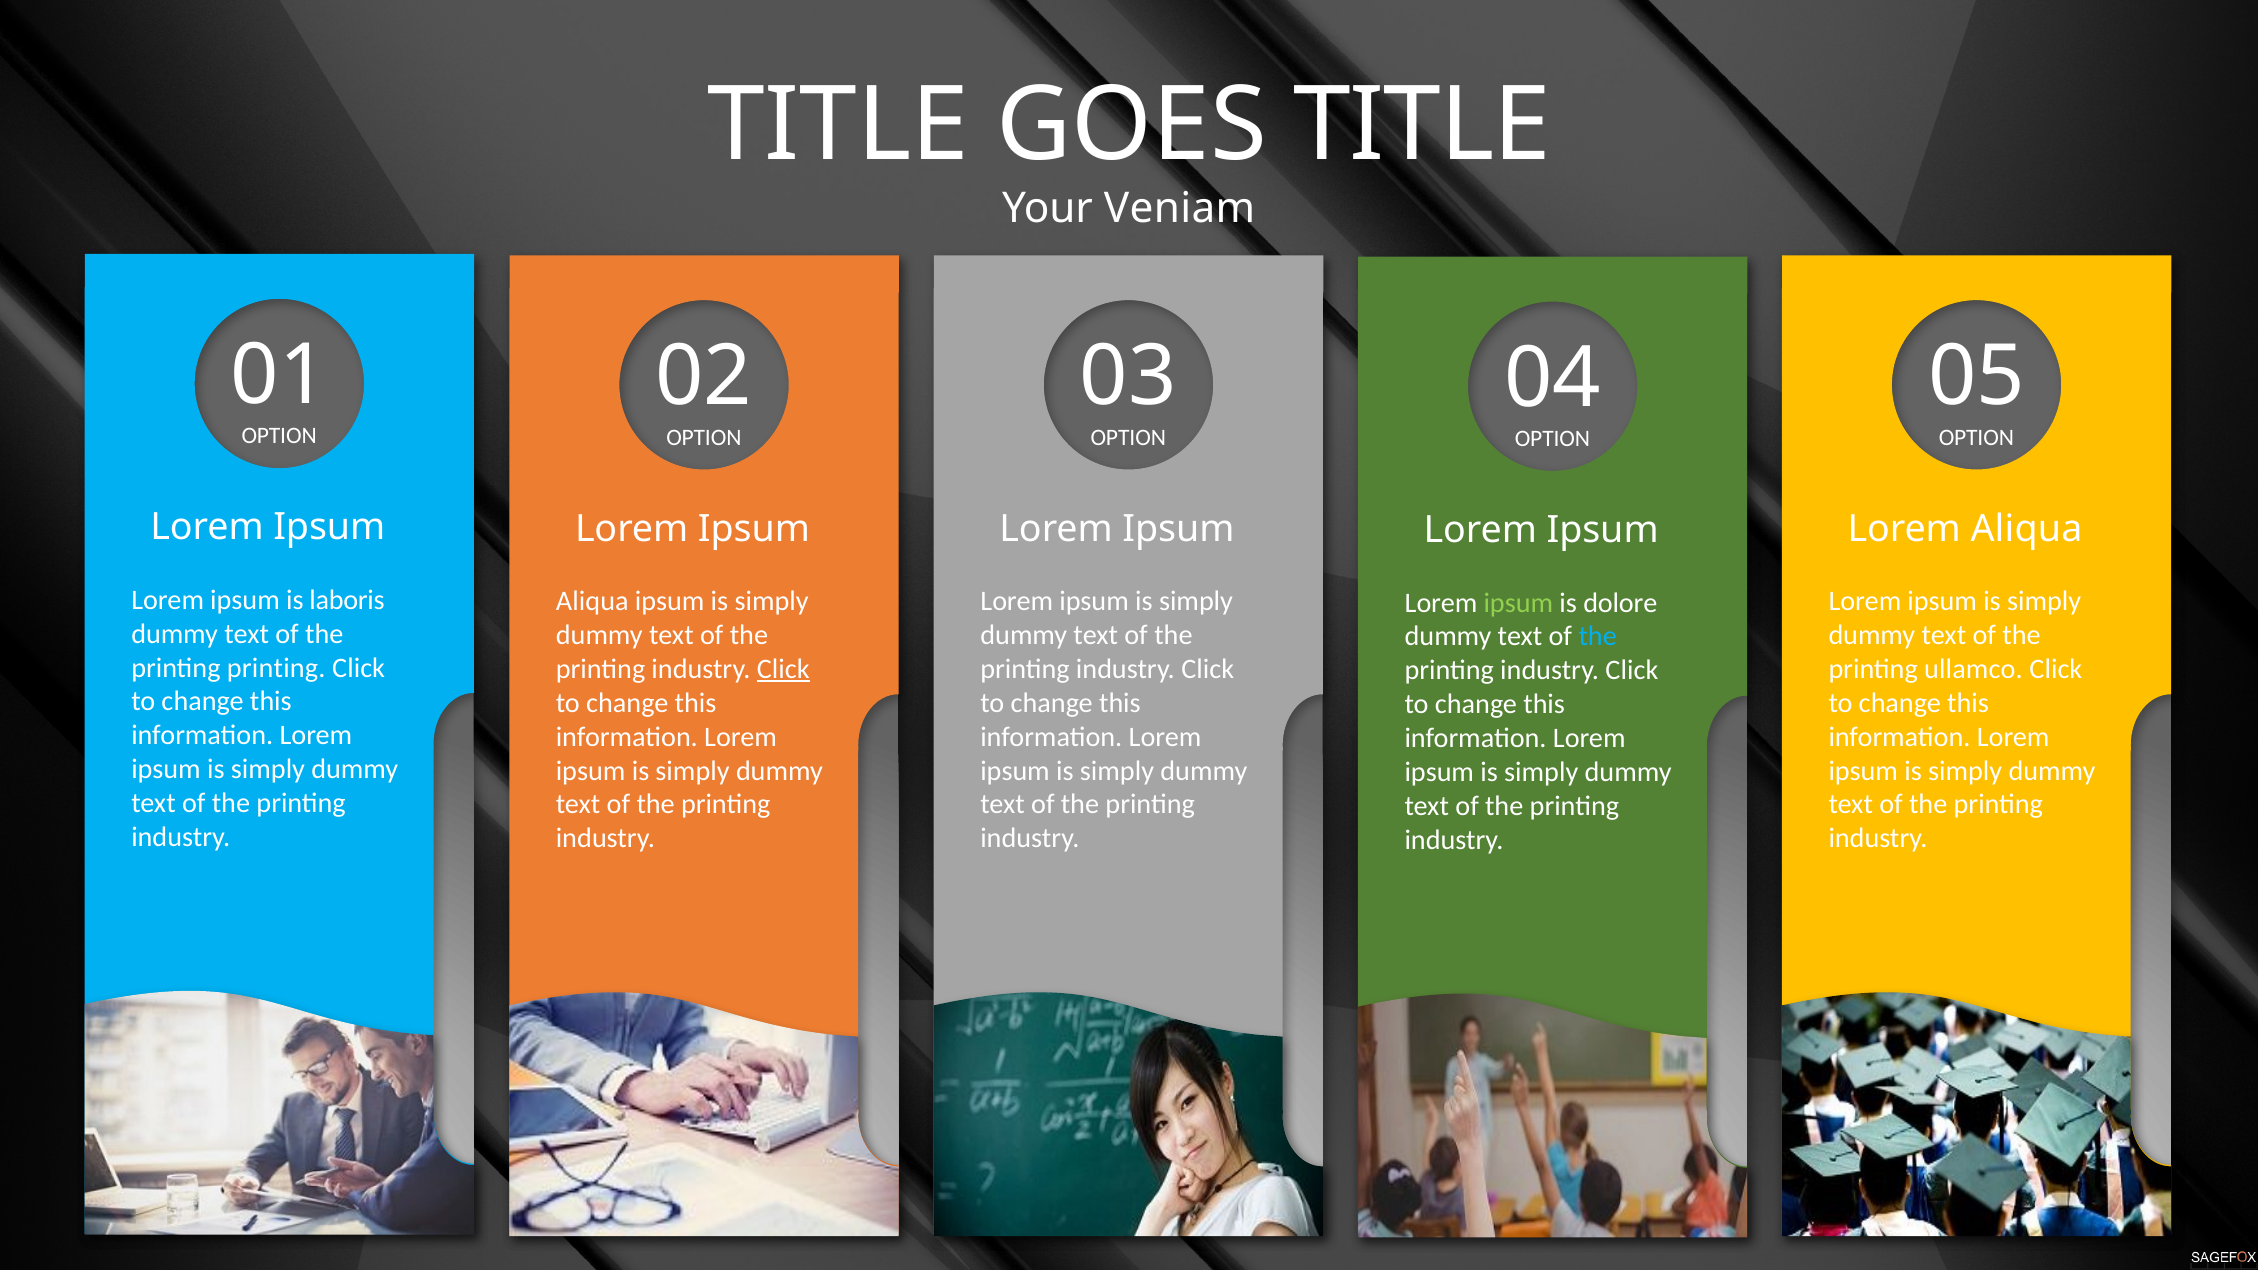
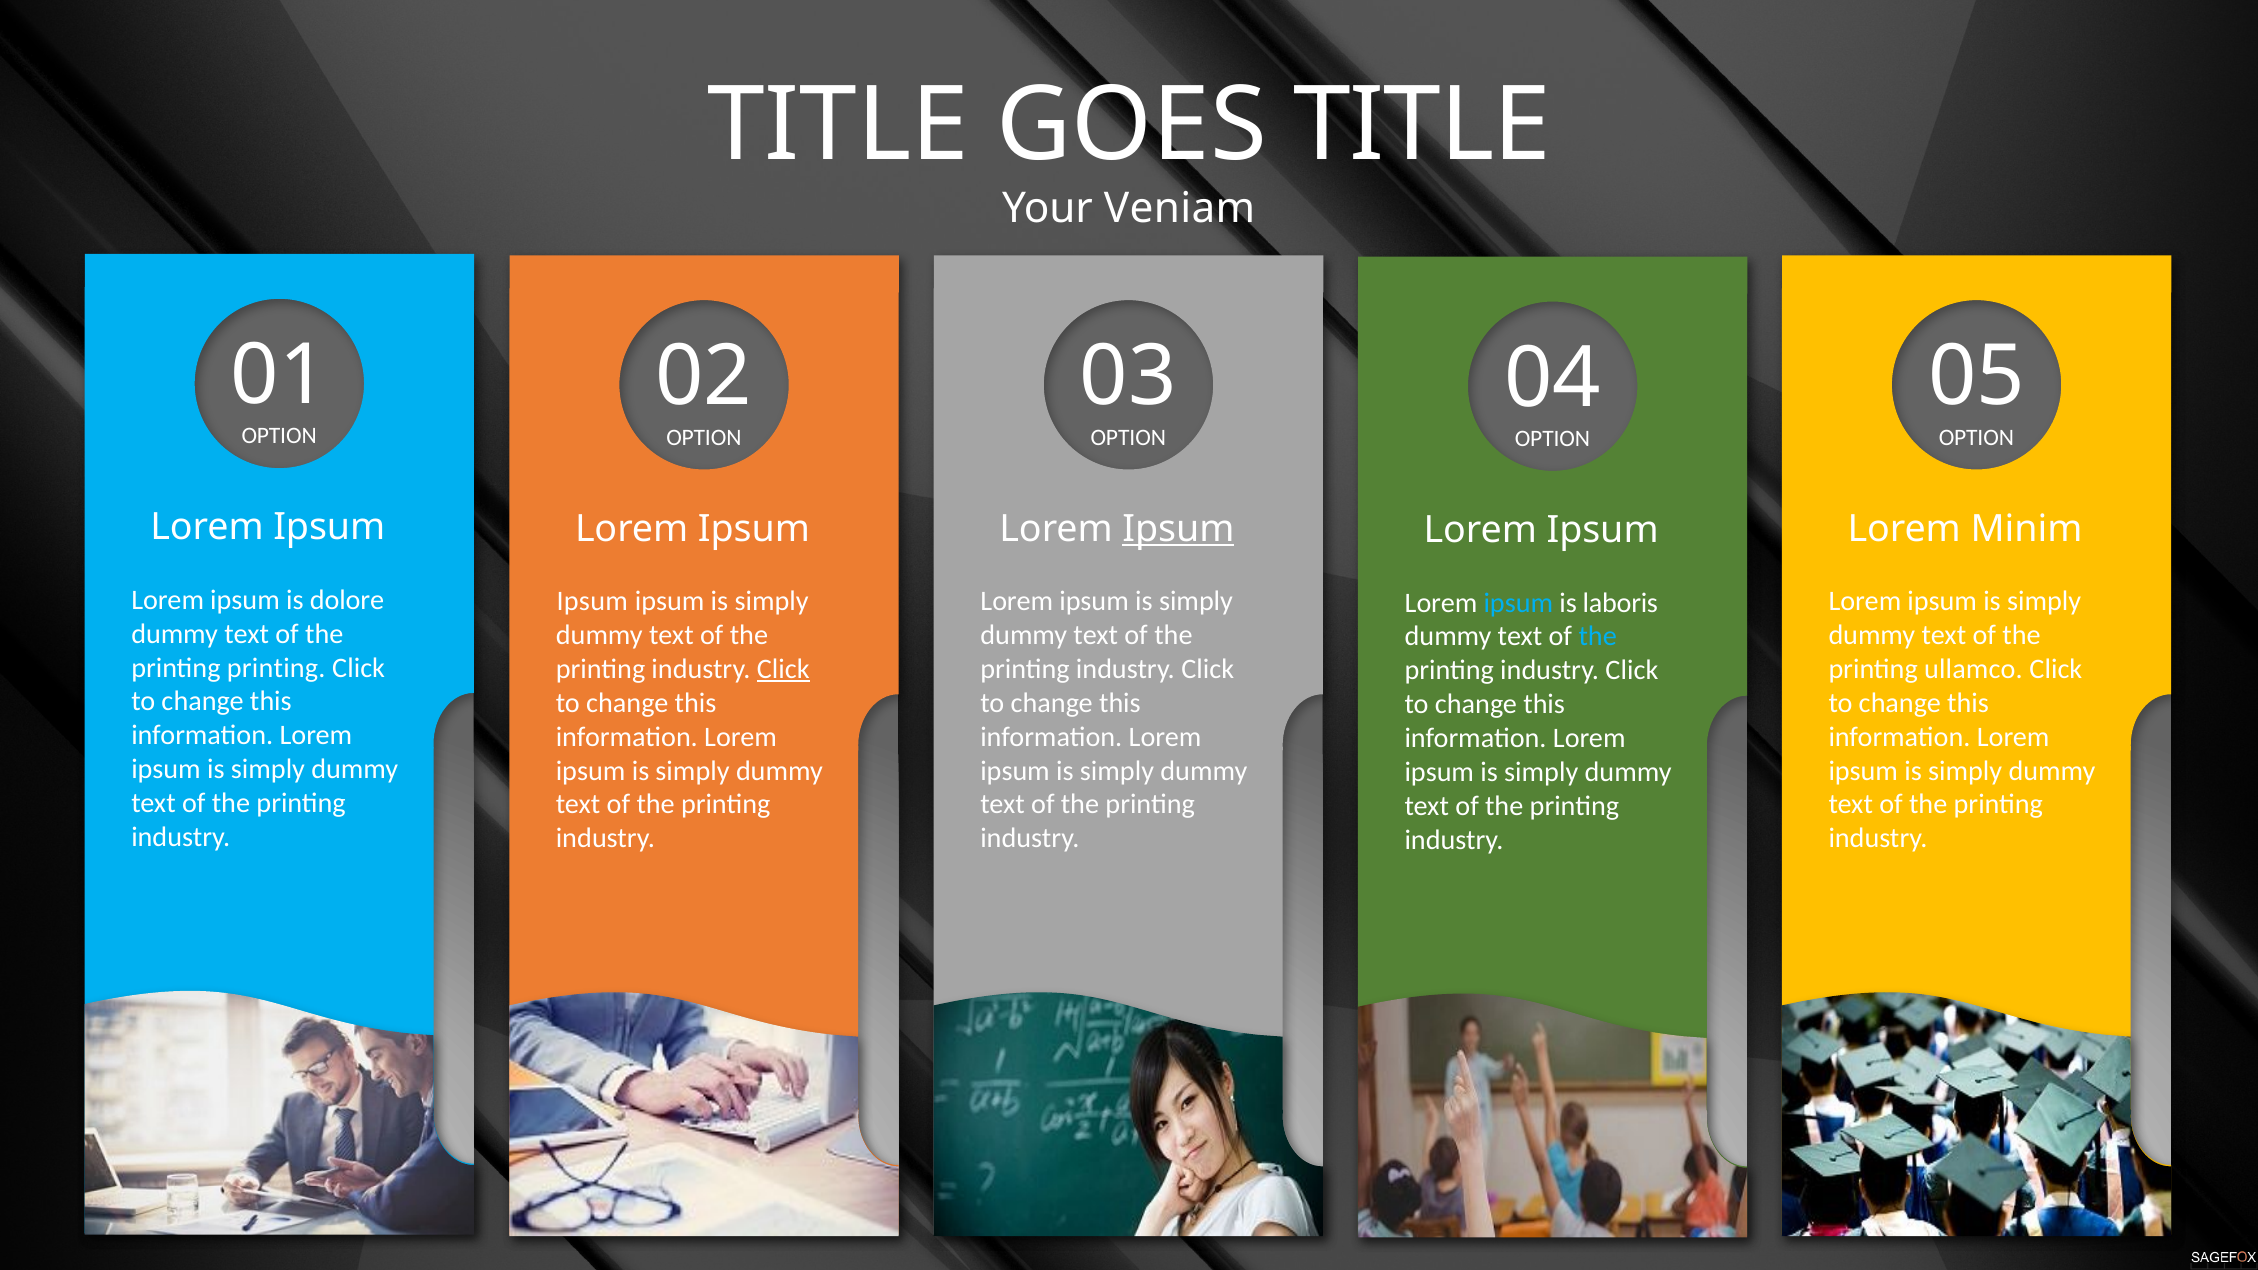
Ipsum underline: none -> present (1178, 529)
Lorem Aliqua: Aliqua -> Minim (2027, 529)
laboris: laboris -> dolore (347, 600)
Aliqua: Aliqua -> Ipsum (592, 601)
ipsum colour: light green -> light blue (1518, 603)
dolore: dolore -> laboris (1620, 603)
